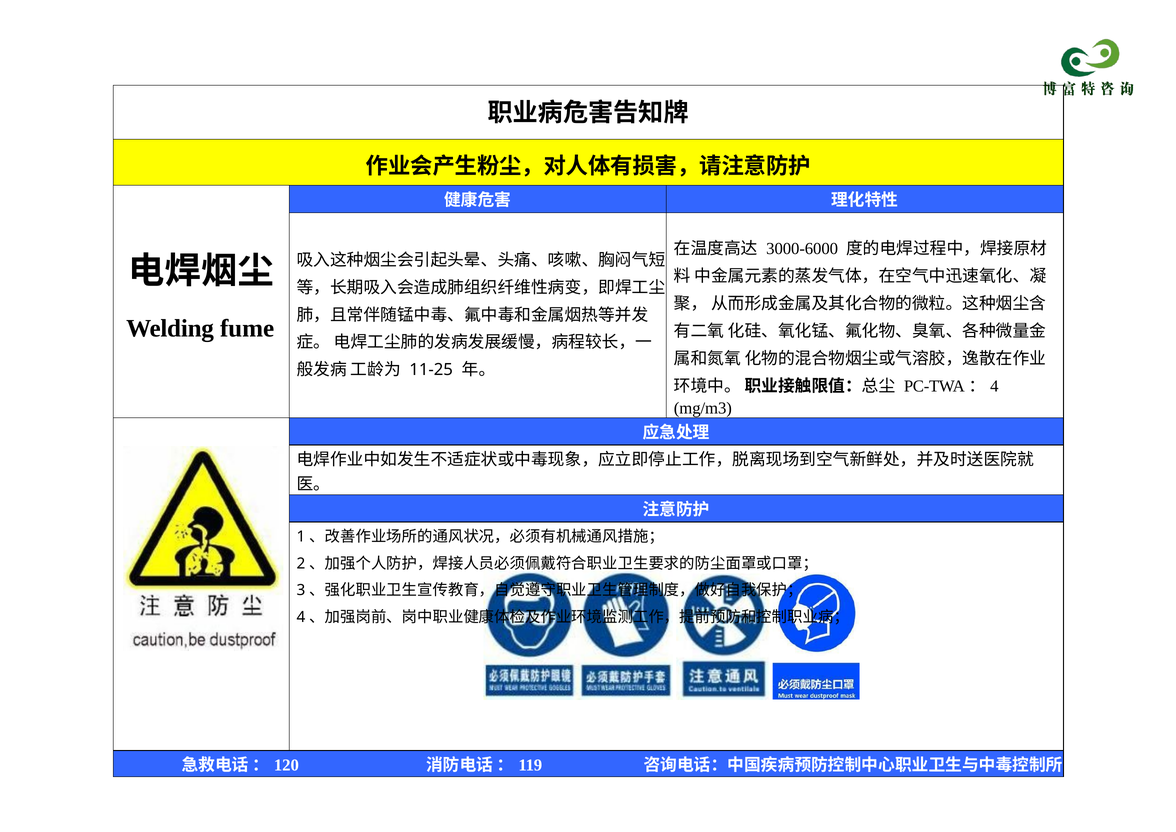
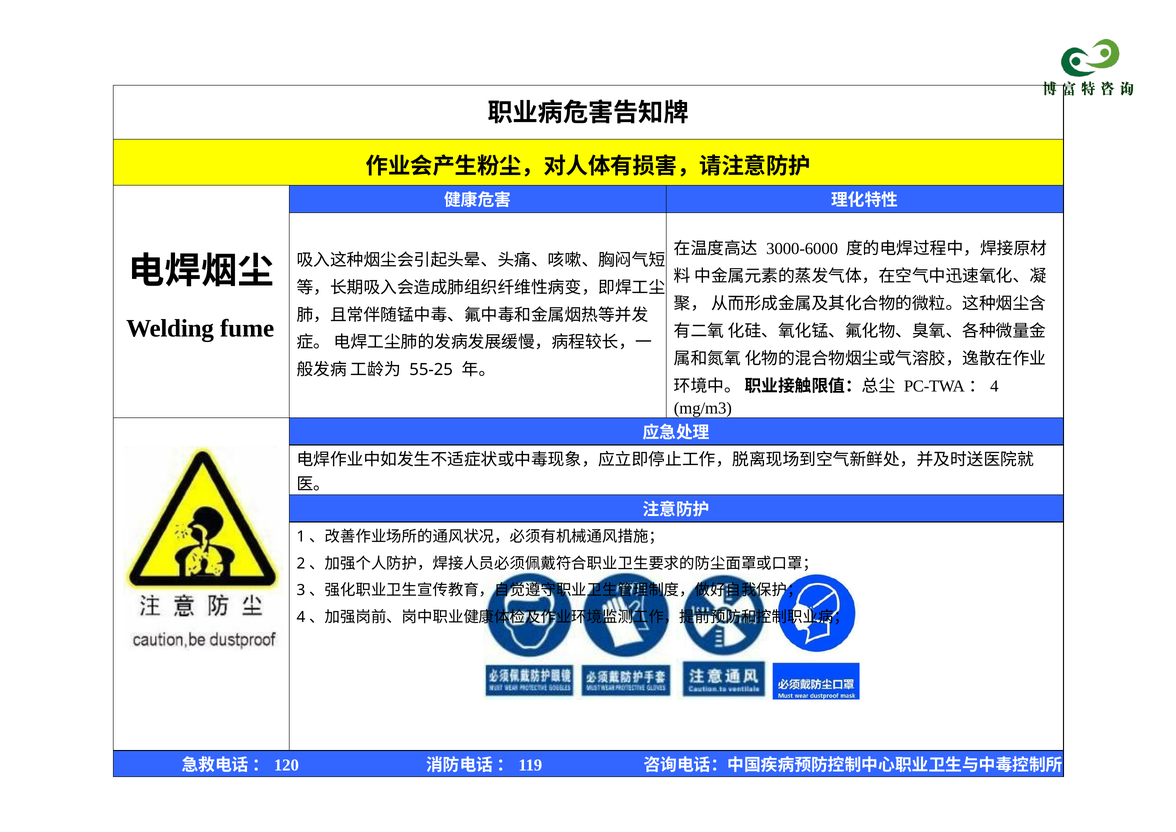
11-25: 11-25 -> 55-25 (431, 370)
